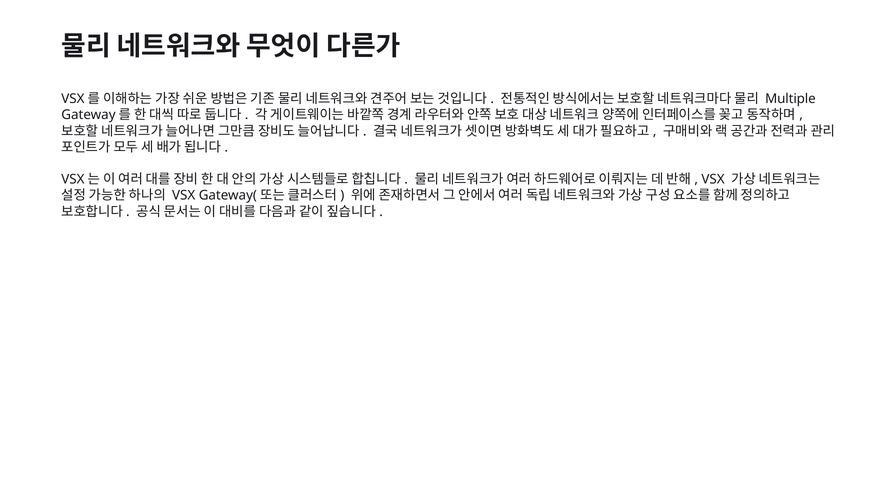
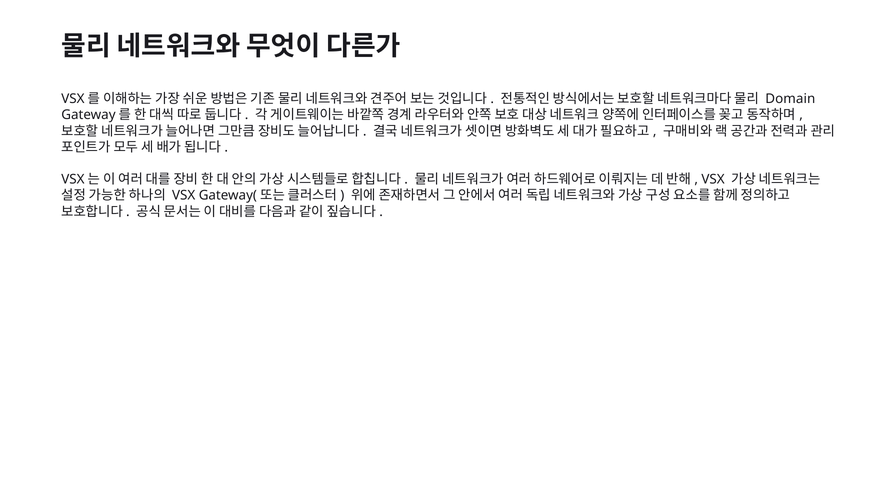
Multiple: Multiple -> Domain (790, 99)
